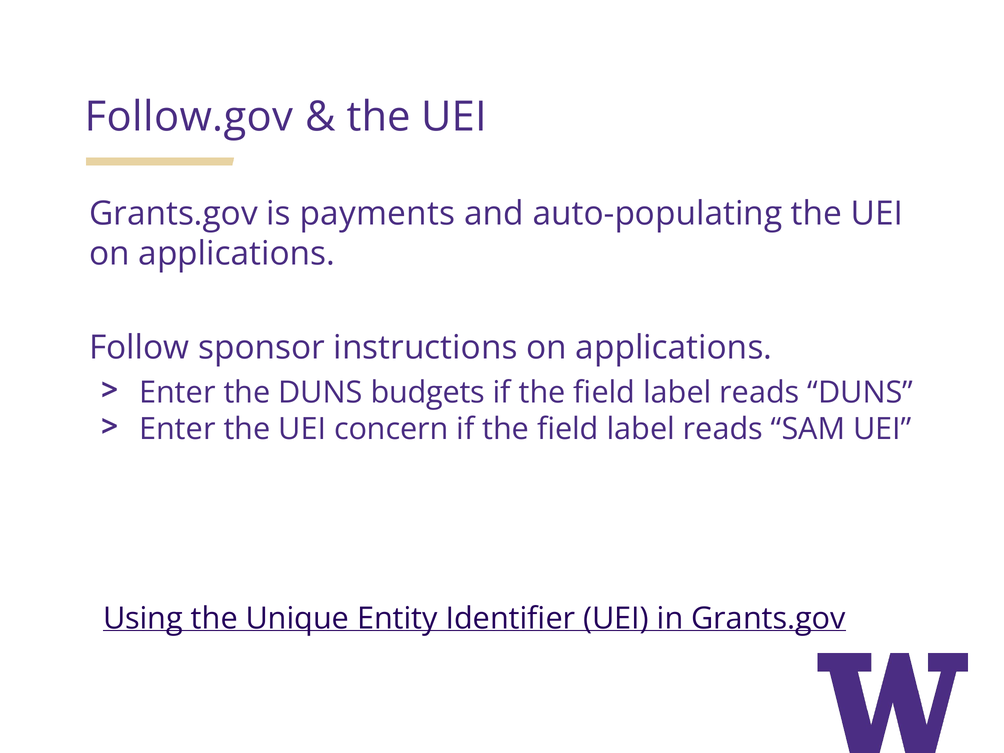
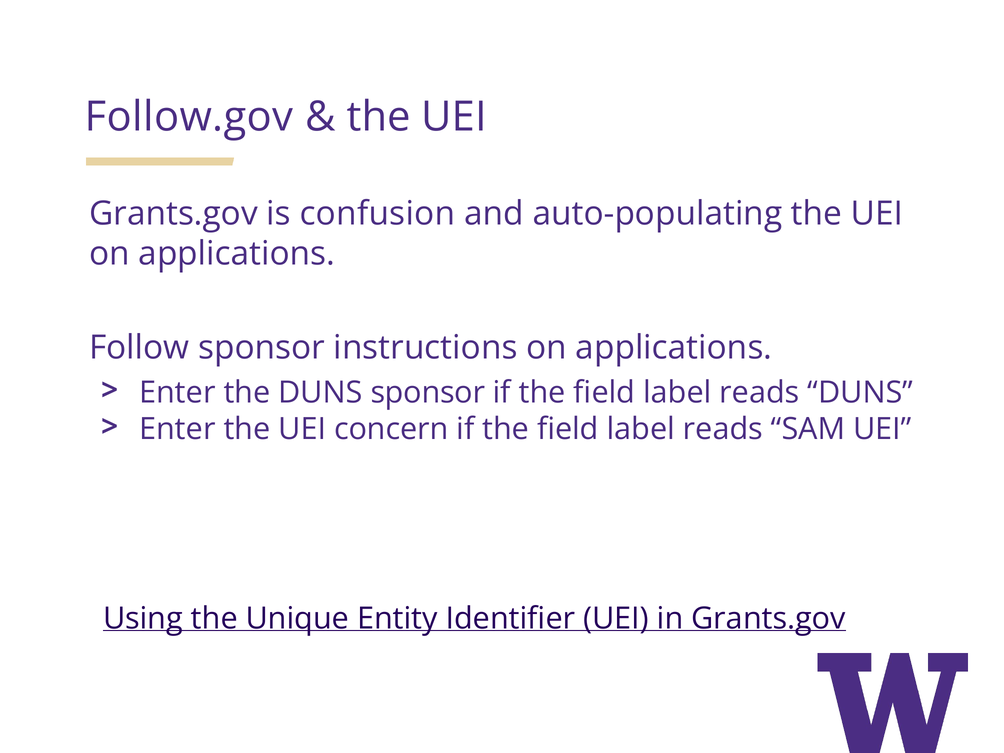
payments: payments -> confusion (377, 214)
DUNS budgets: budgets -> sponsor (428, 392)
